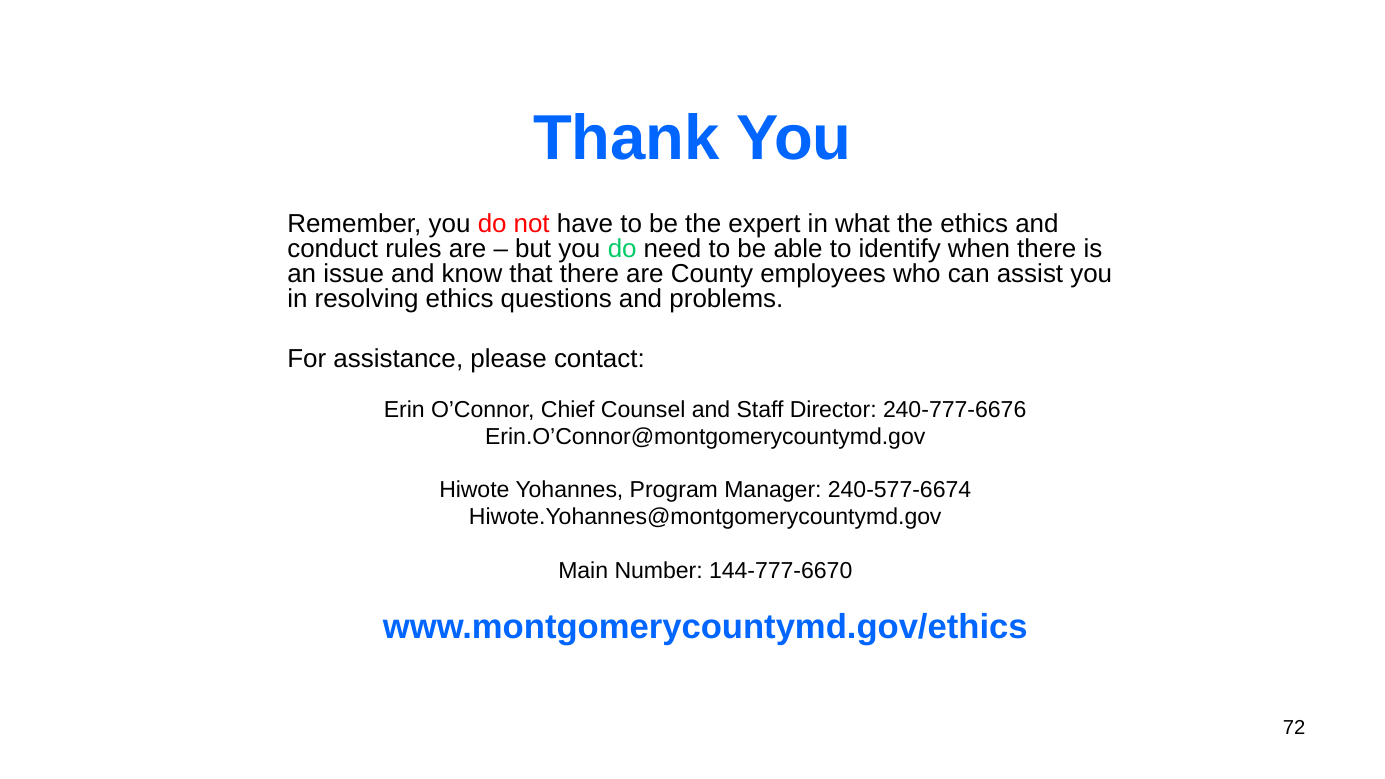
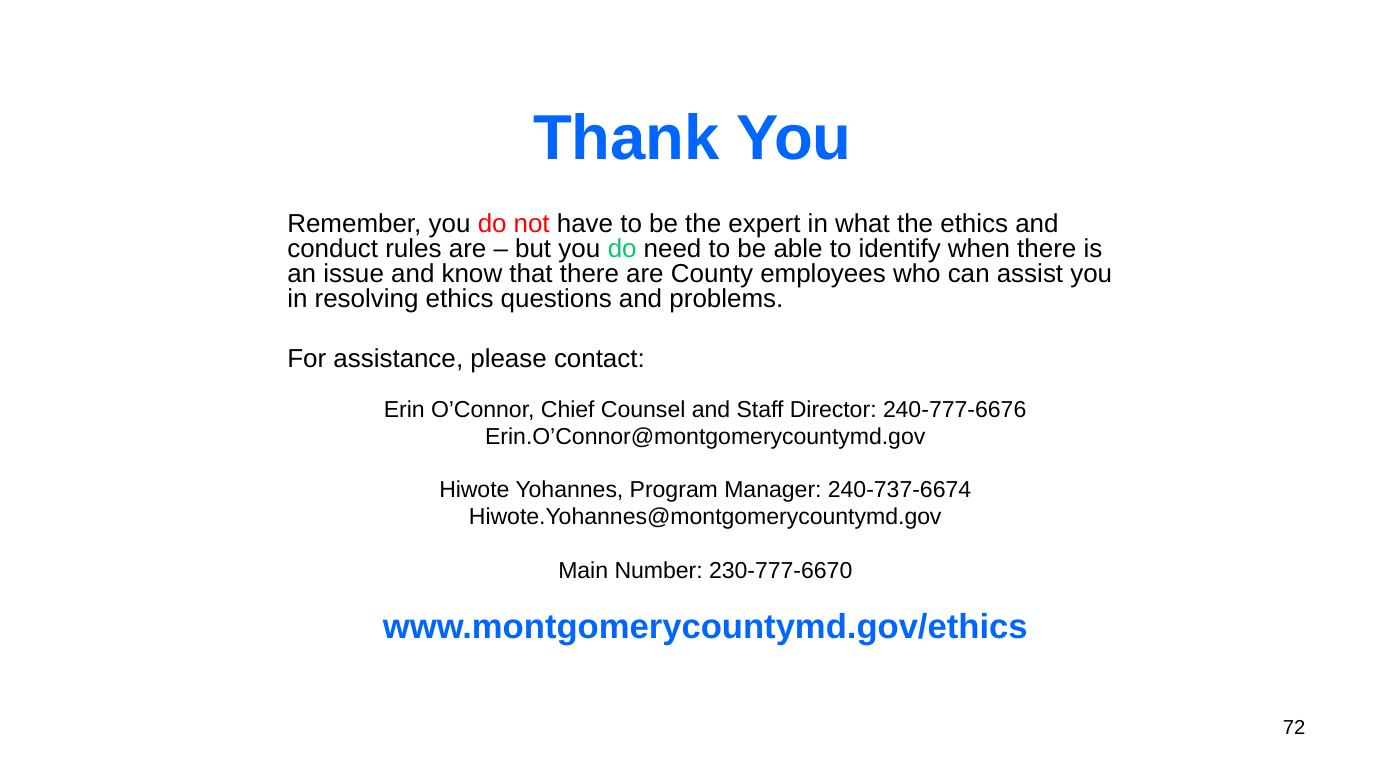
240-577-6674: 240-577-6674 -> 240-737-6674 (900, 490)
144-777-6670: 144-777-6670 -> 230-777-6670 (781, 570)
